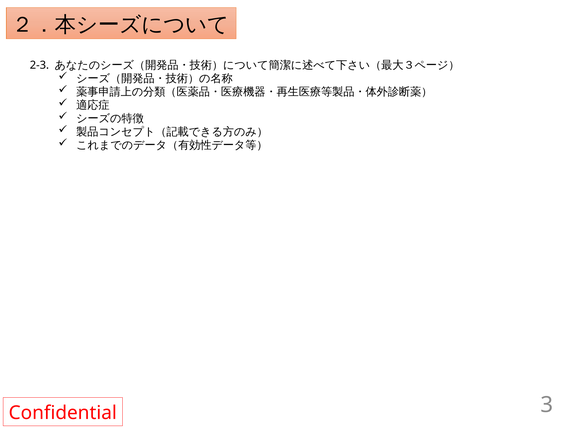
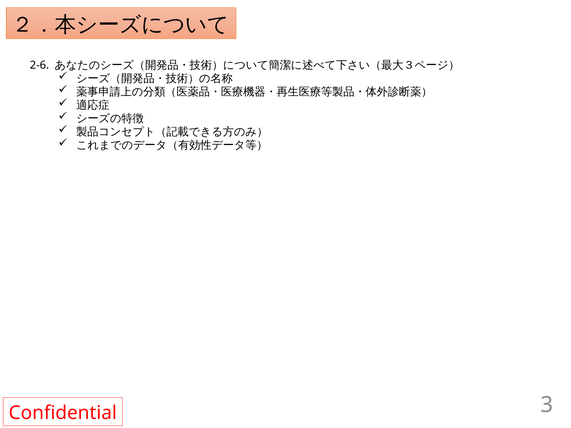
2-3: 2-3 -> 2-6 (39, 65)
